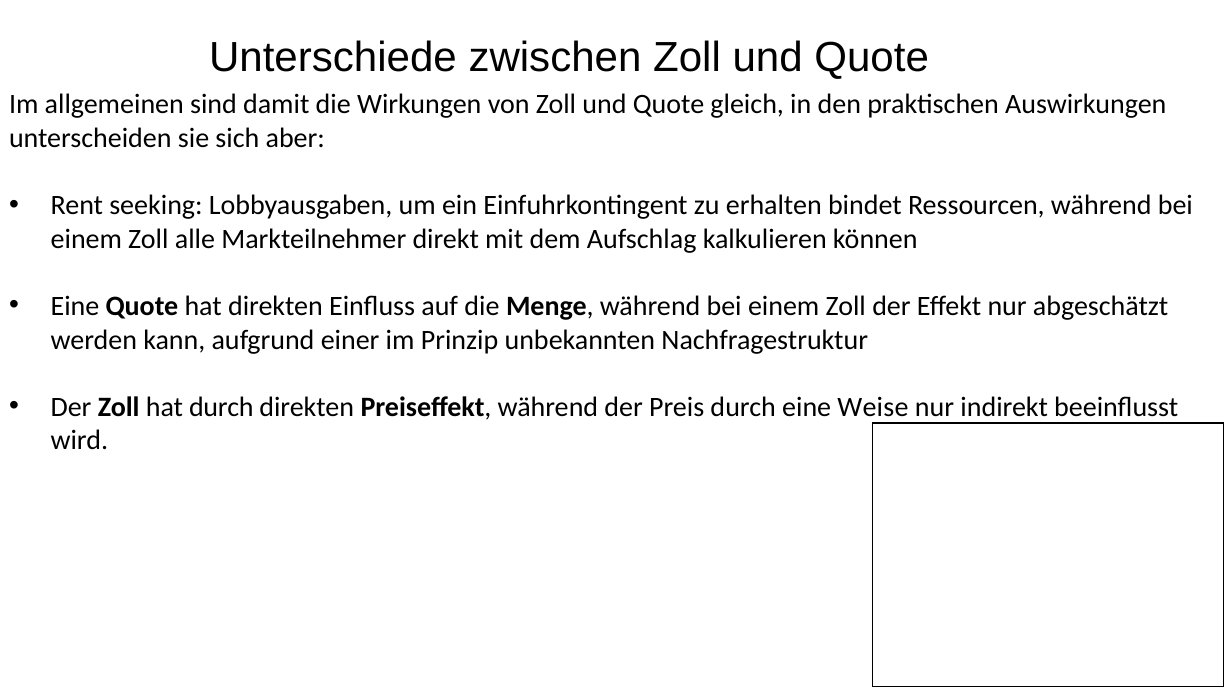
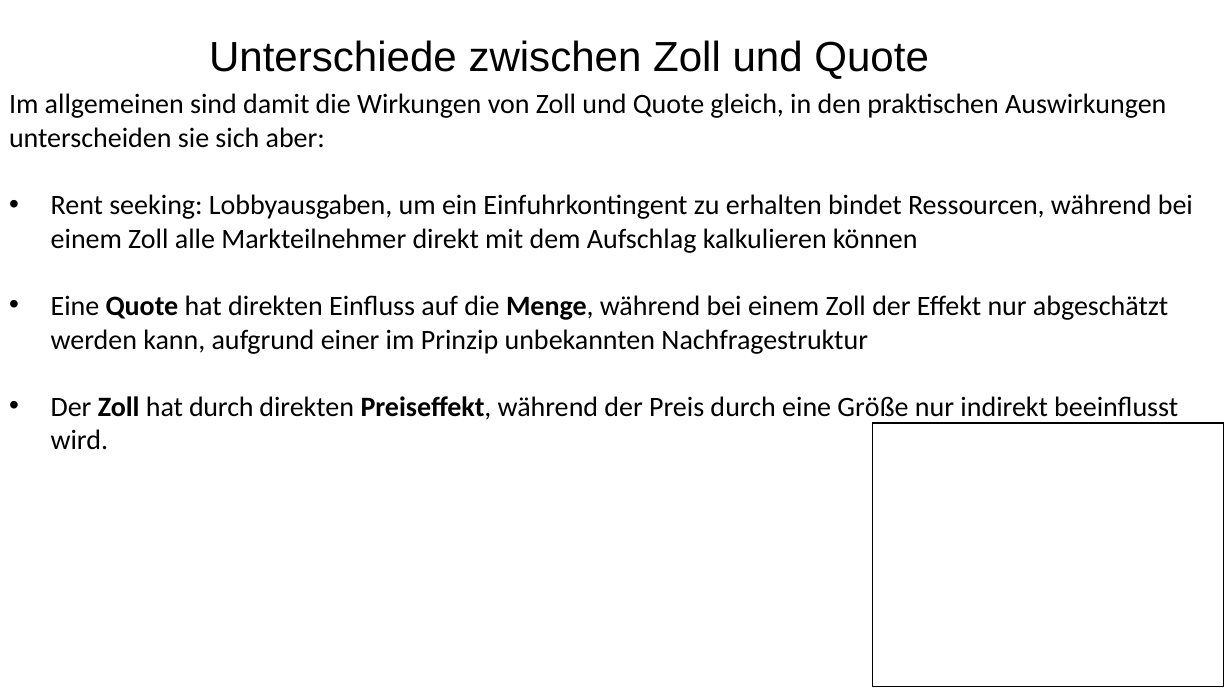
Weise: Weise -> Größe (873, 407)
